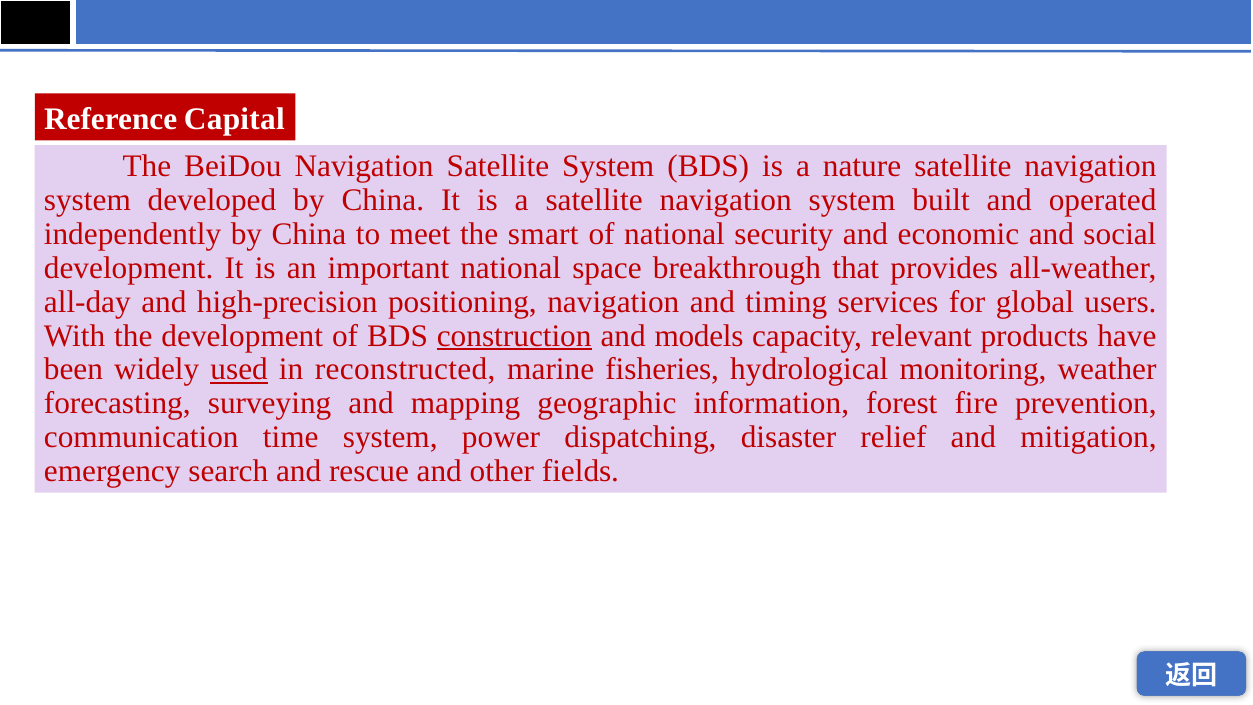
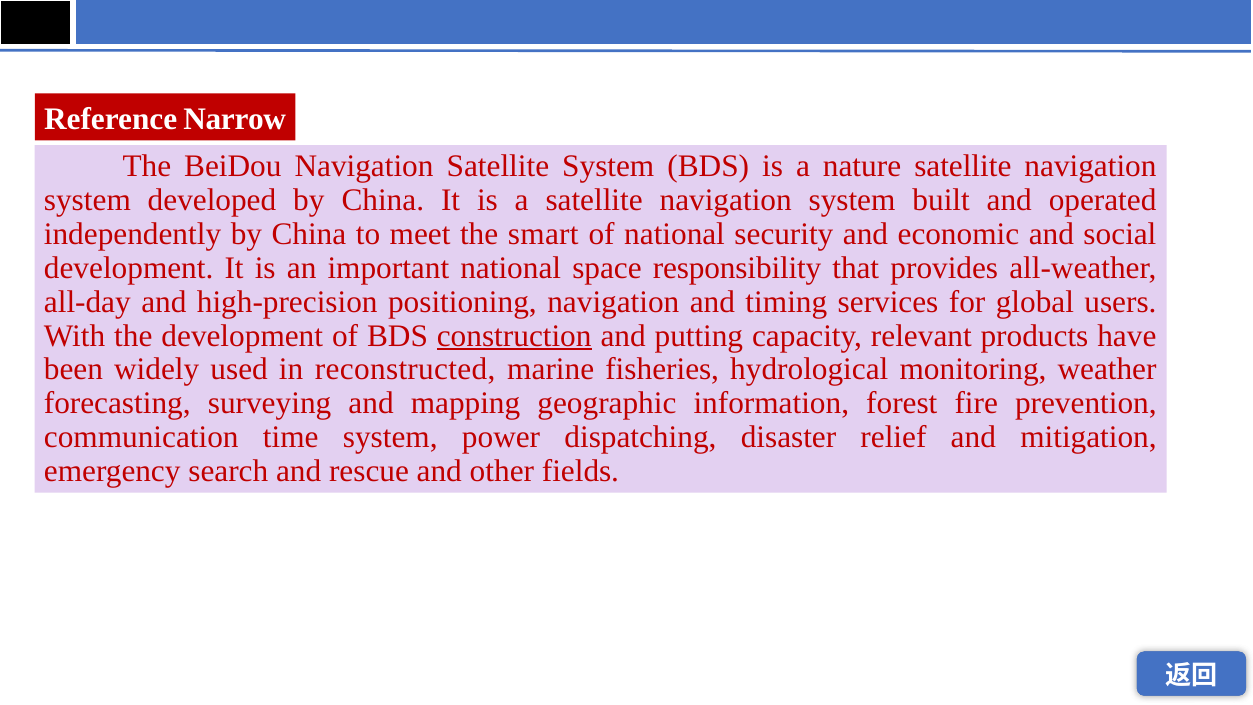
Capital: Capital -> Narrow (235, 119)
breakthrough: breakthrough -> responsibility (737, 268)
models: models -> putting (699, 335)
used underline: present -> none (239, 369)
